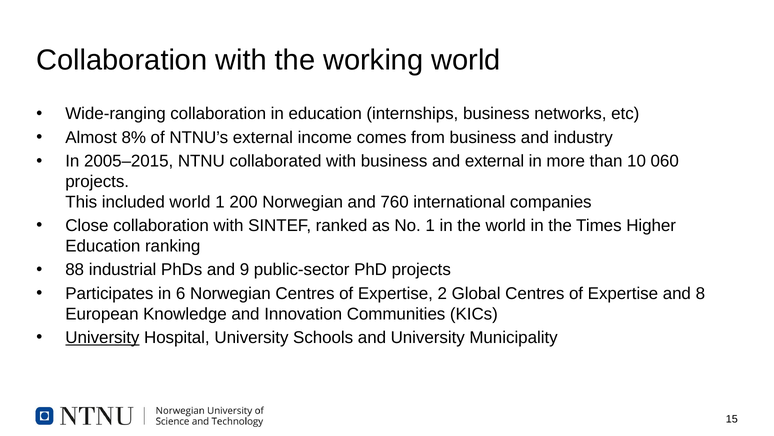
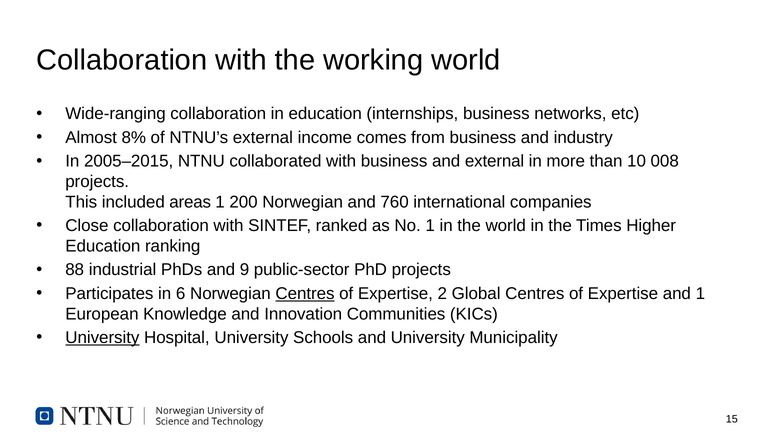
060: 060 -> 008 (665, 161)
included world: world -> areas (190, 202)
Centres underline: none -> present (305, 293)
and 8: 8 -> 1 (700, 293)
